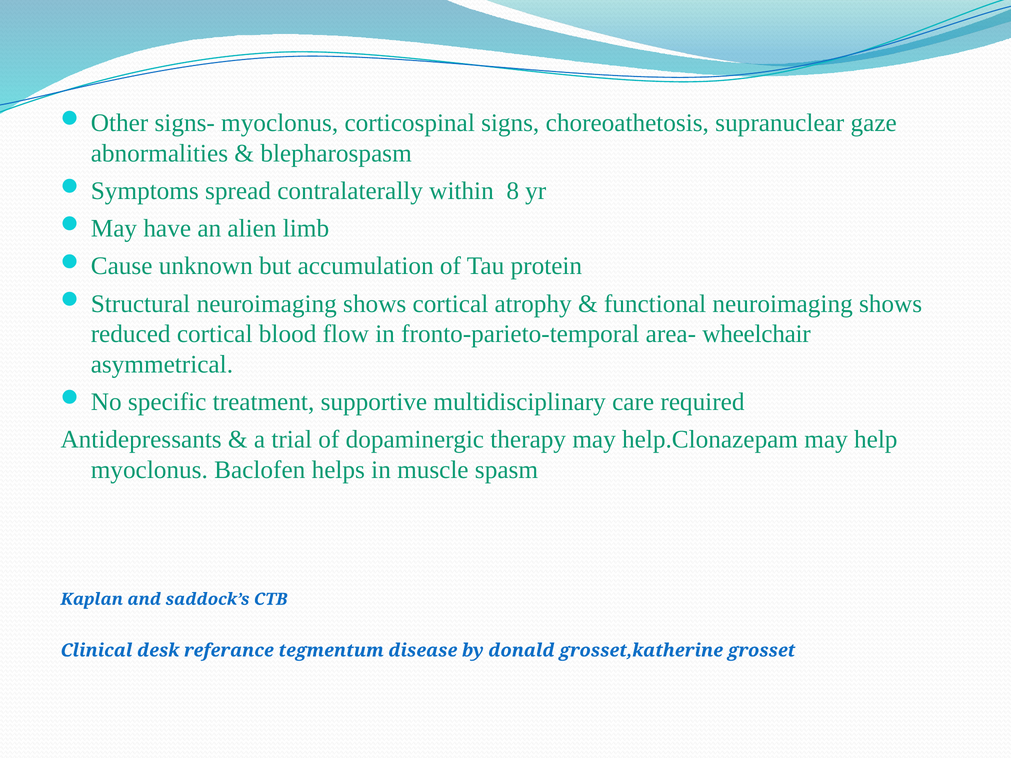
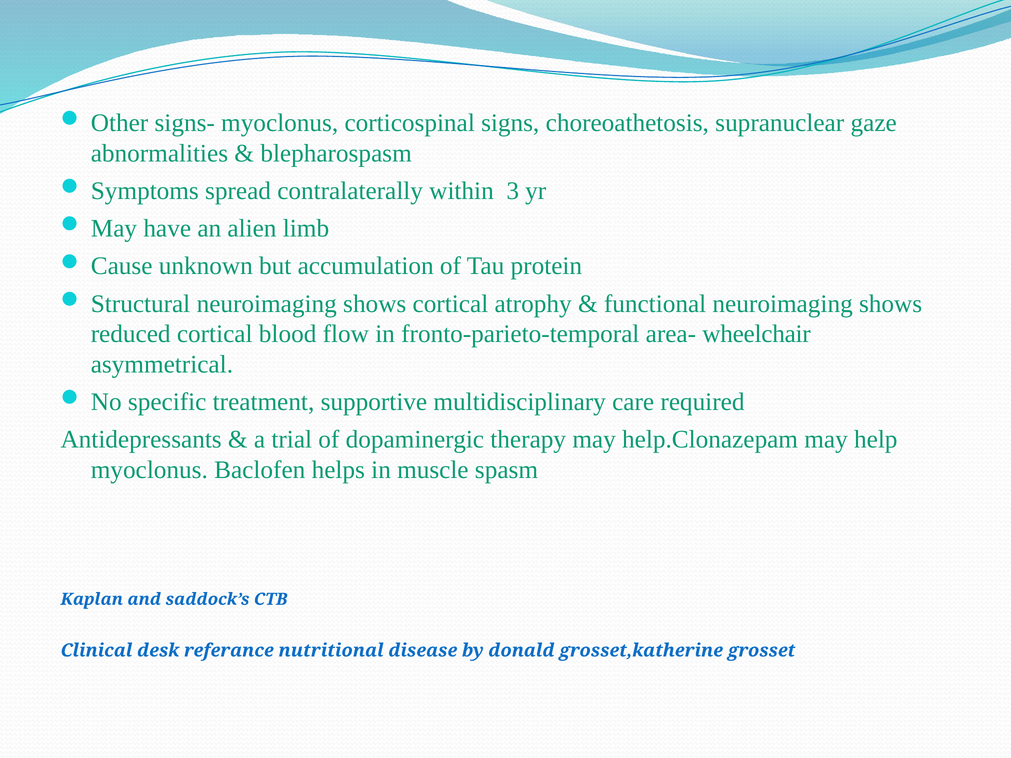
8: 8 -> 3 (513, 191)
tegmentum: tegmentum -> nutritional (331, 651)
